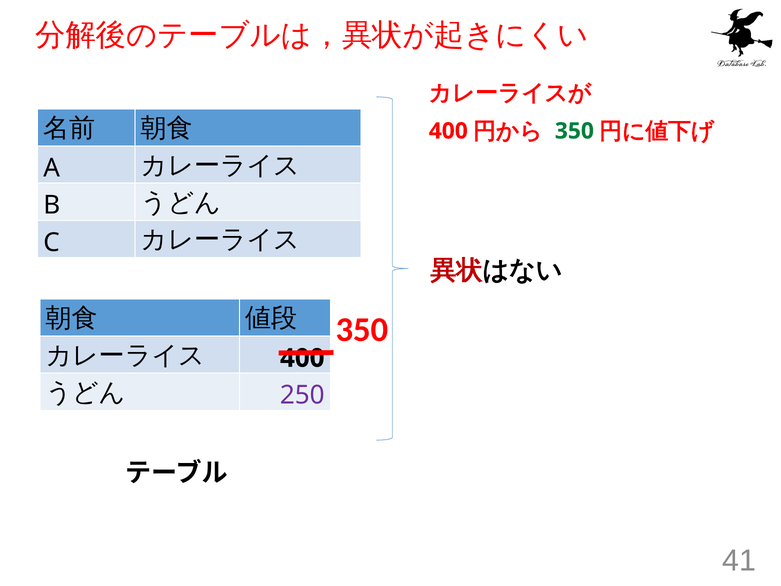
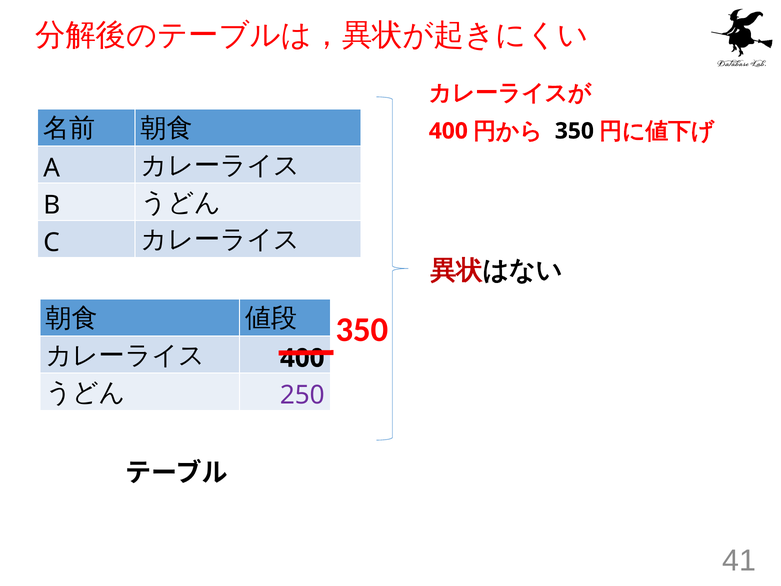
350 colour: green -> black (574, 131)
